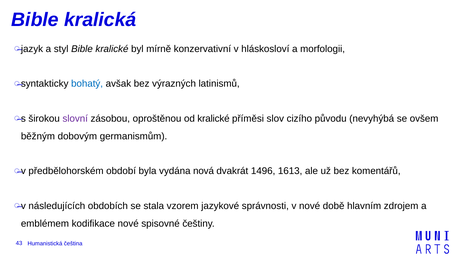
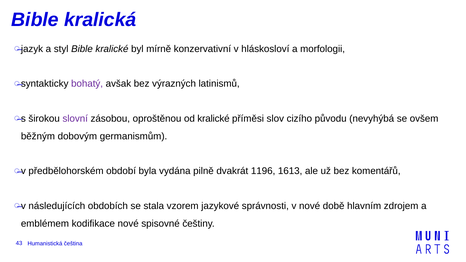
bohatý colour: blue -> purple (87, 84)
nová: nová -> pilně (203, 171)
1496: 1496 -> 1196 (263, 171)
